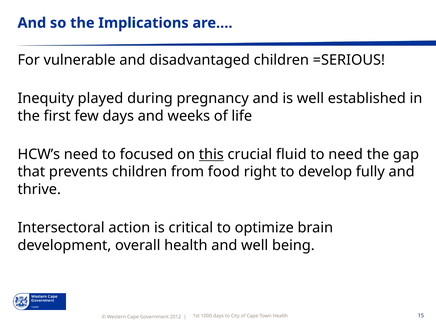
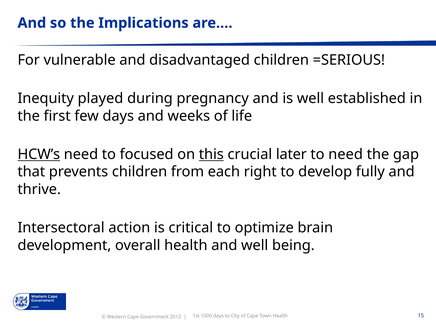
HCW’s underline: none -> present (39, 154)
fluid: fluid -> later (291, 154)
food: food -> each (224, 172)
